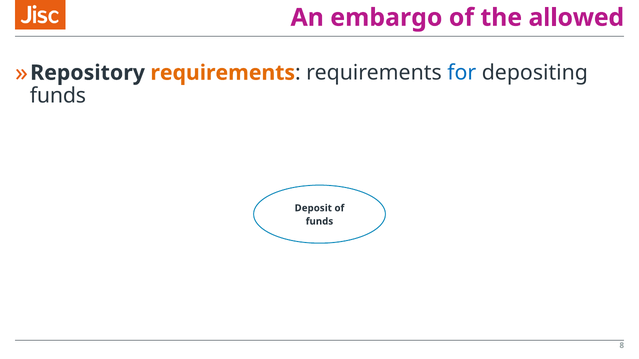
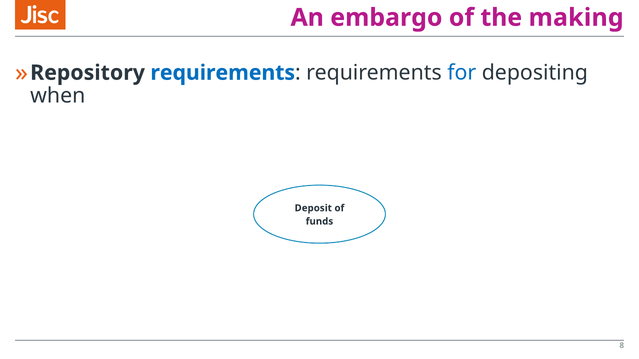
allowed: allowed -> making (576, 18)
requirements colour: orange -> blue (223, 73)
funds: funds -> when (58, 96)
